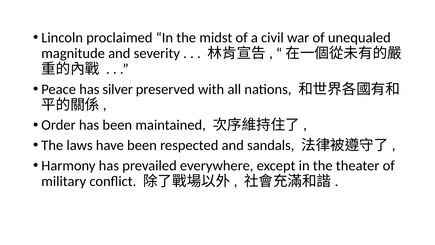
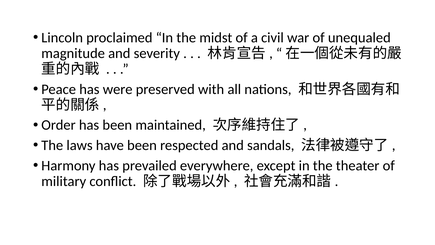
silver: silver -> were (118, 89)
